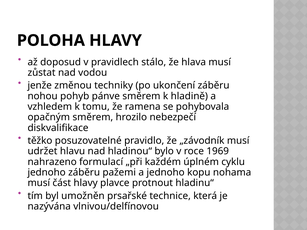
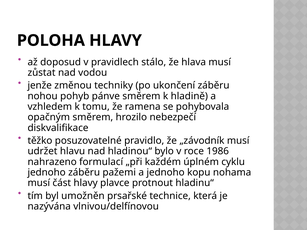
1969: 1969 -> 1986 (218, 151)
